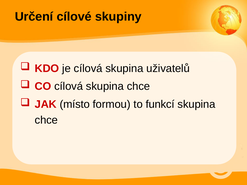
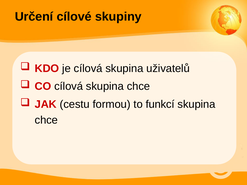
místo: místo -> cestu (75, 105)
